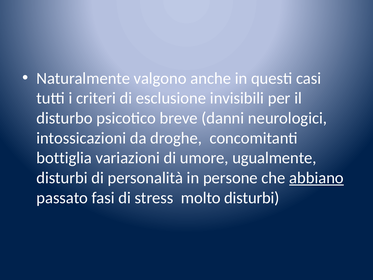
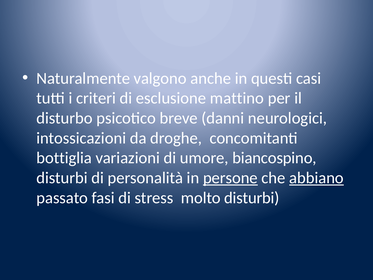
invisibili: invisibili -> mattino (237, 98)
ugualmente: ugualmente -> biancospino (274, 158)
persone underline: none -> present (230, 178)
